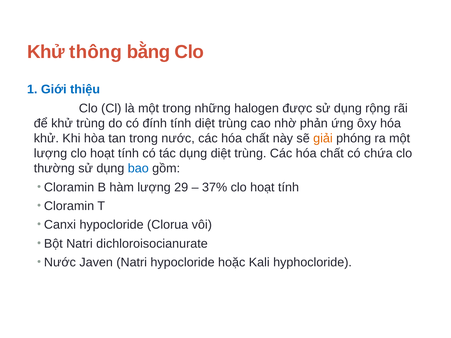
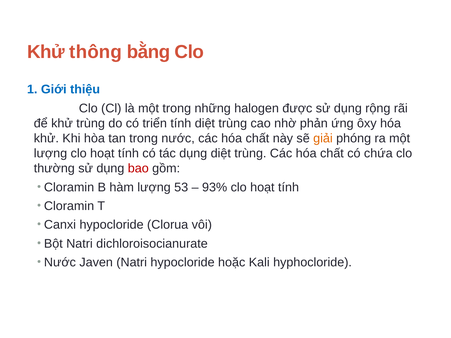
đính: đính -> triển (155, 123)
bao colour: blue -> red (138, 169)
29: 29 -> 53 (181, 187)
37%: 37% -> 93% (215, 187)
